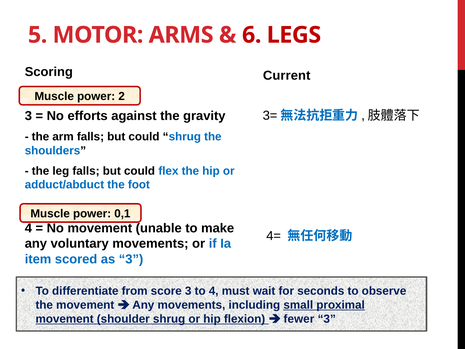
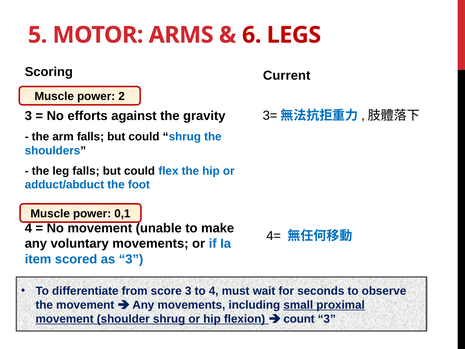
fewer: fewer -> count (299, 319)
